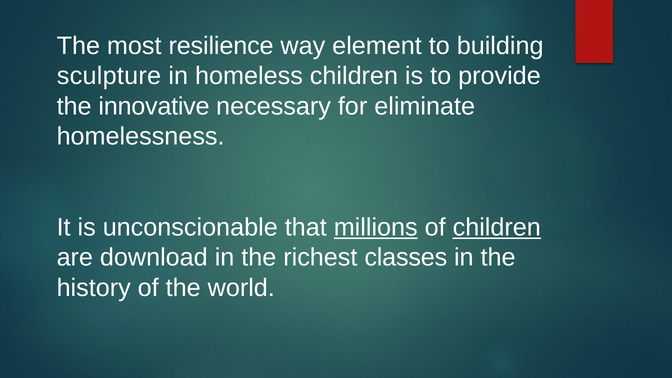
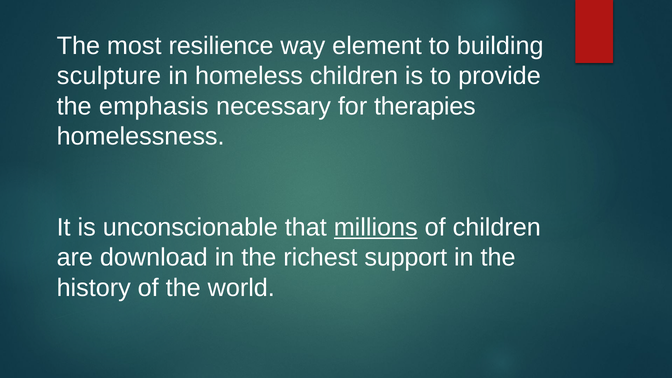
innovative: innovative -> emphasis (154, 106)
eliminate: eliminate -> therapies (425, 106)
children underline: present -> none (497, 227)
classes: classes -> support (406, 258)
